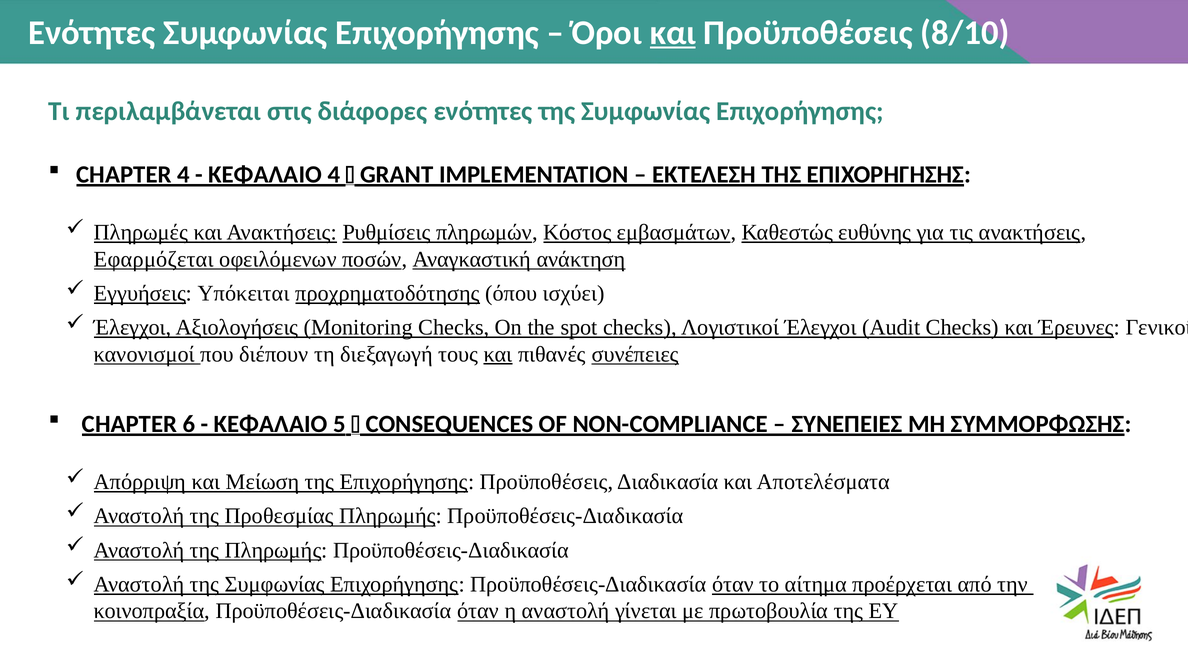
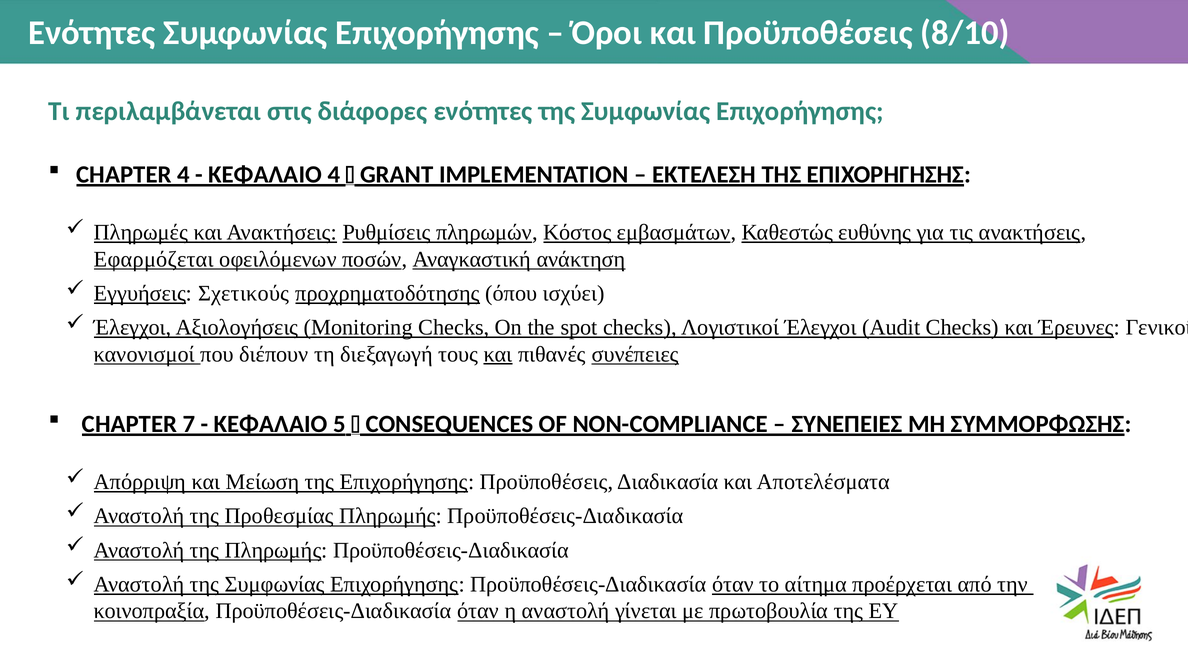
και underline: present -> none (673, 33)
Υπόκειται: Υπόκειται -> Σχετικούς (244, 293)
6: 6 -> 7 (189, 424)
